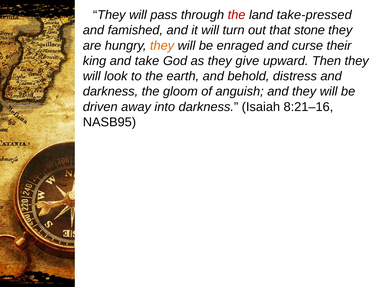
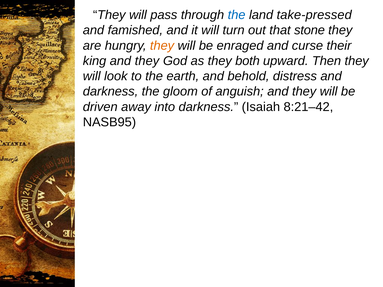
the colour: red -> blue (237, 15)
king and take: take -> they (147, 61)
give: give -> both (248, 61)
8:21–16: 8:21–16 -> 8:21–42 (308, 107)
